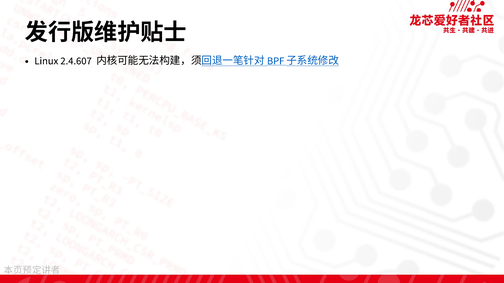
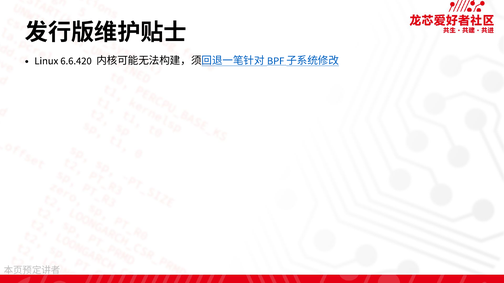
2.4.607: 2.4.607 -> 6.6.420 (76, 61)
